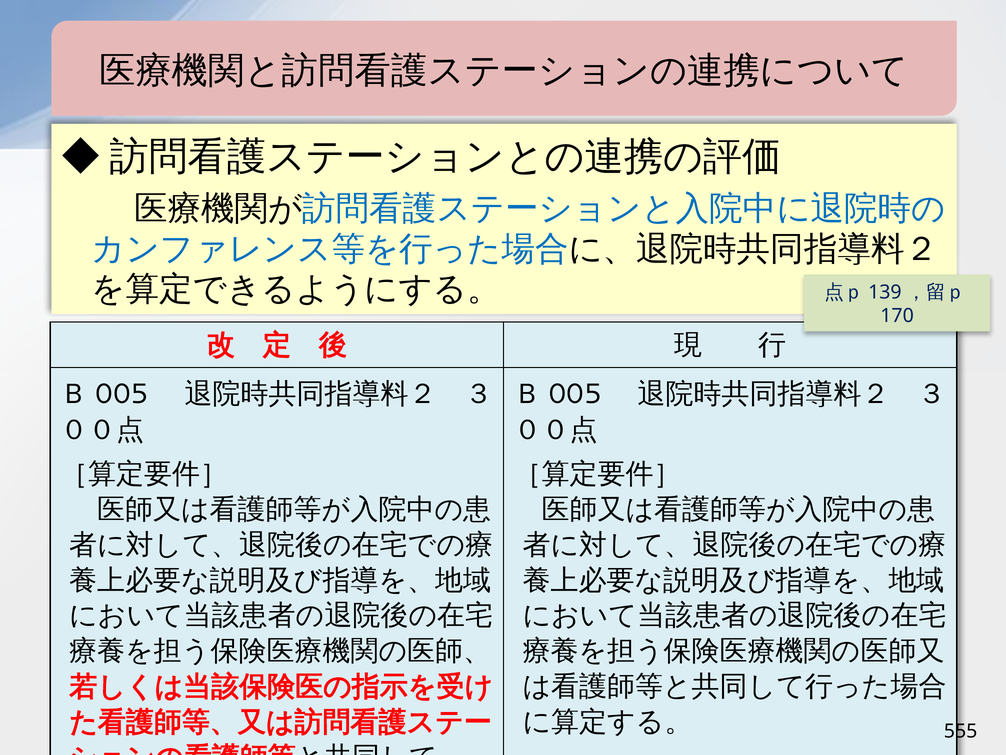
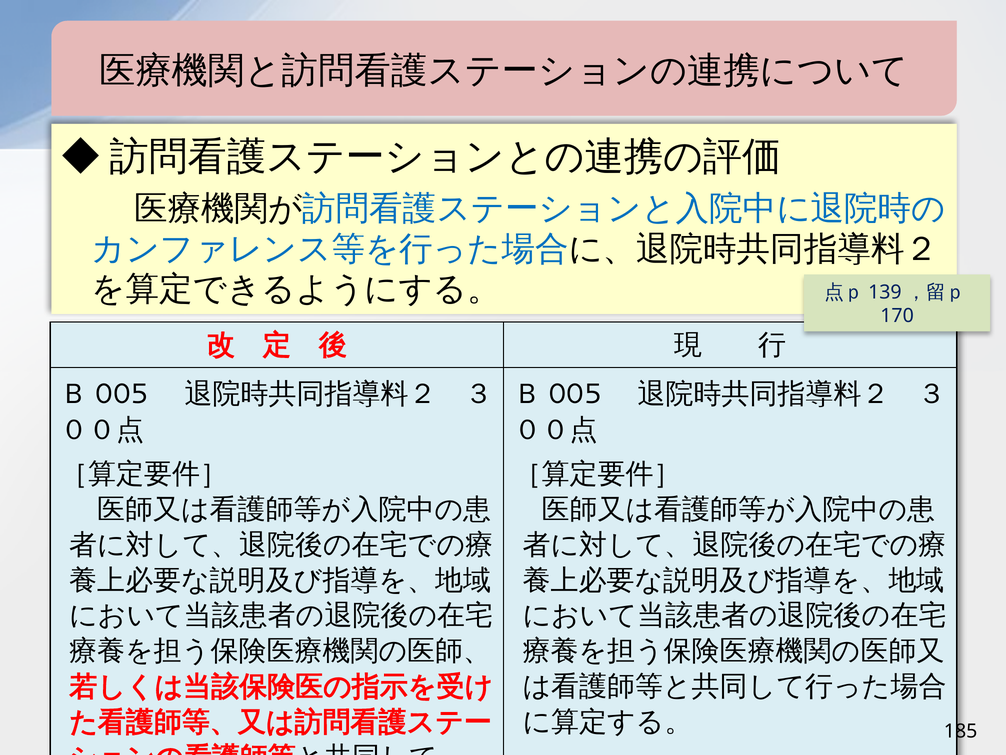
555: 555 -> 185 (961, 731)
